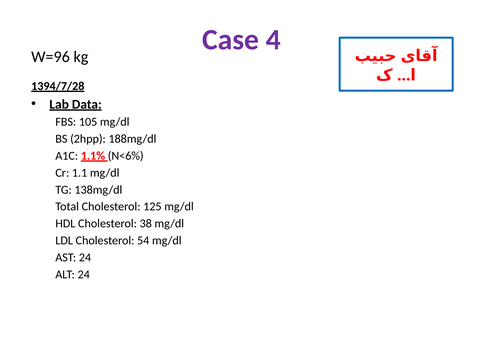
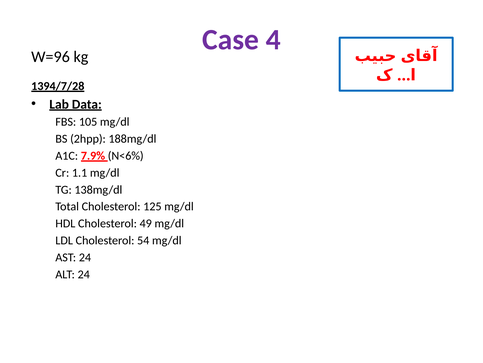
1.1%: 1.1% -> 7.9% (93, 156)
38: 38 -> 49 (146, 223)
